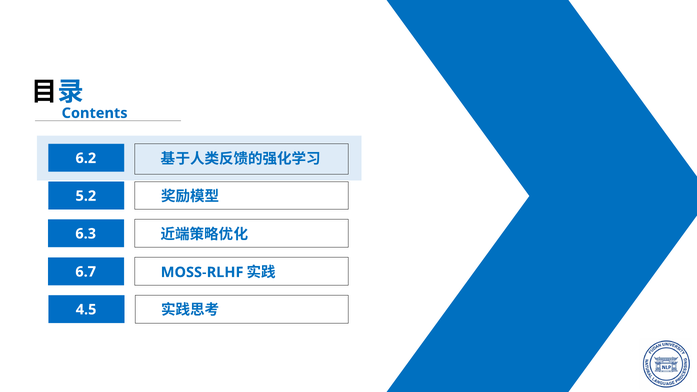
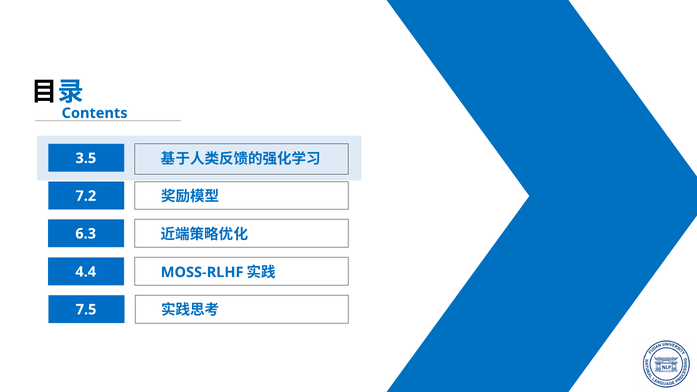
6.2: 6.2 -> 3.5 (86, 158)
5.2: 5.2 -> 7.2 (86, 196)
6.7: 6.7 -> 4.4 (86, 272)
4.5: 4.5 -> 7.5 (86, 310)
